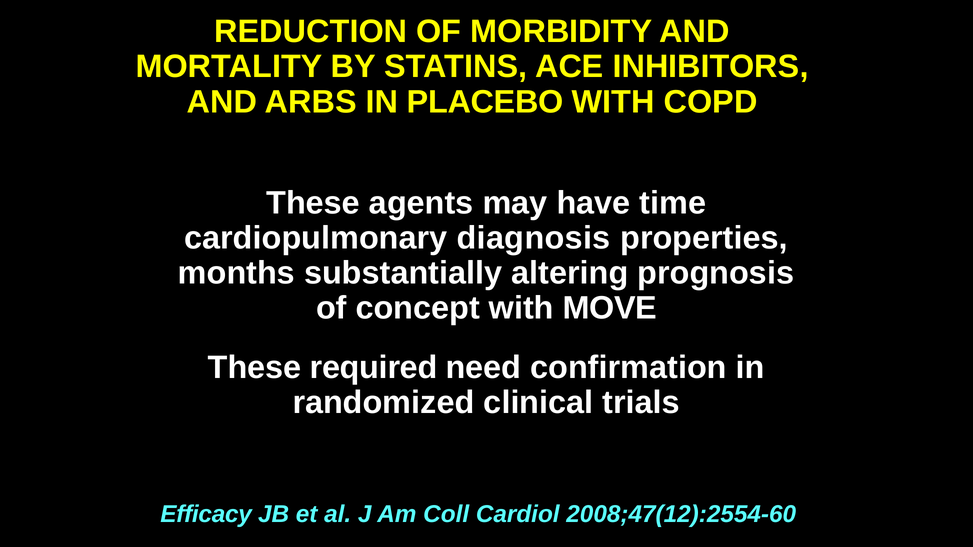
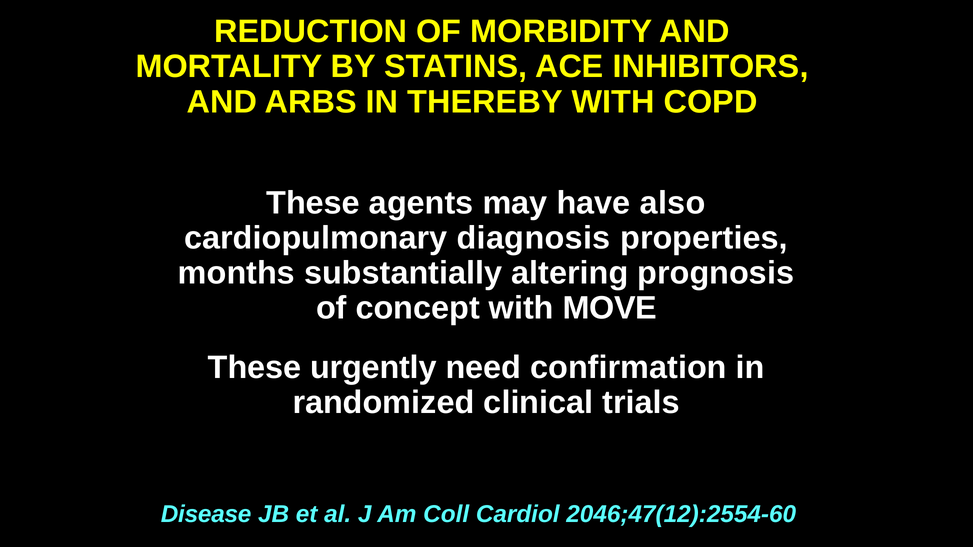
PLACEBO: PLACEBO -> THEREBY (485, 102)
time: time -> also (673, 203)
required: required -> urgently (374, 368)
Efficacy: Efficacy -> Disease (206, 515)
2008;47(12):2554-60: 2008;47(12):2554-60 -> 2046;47(12):2554-60 (681, 515)
